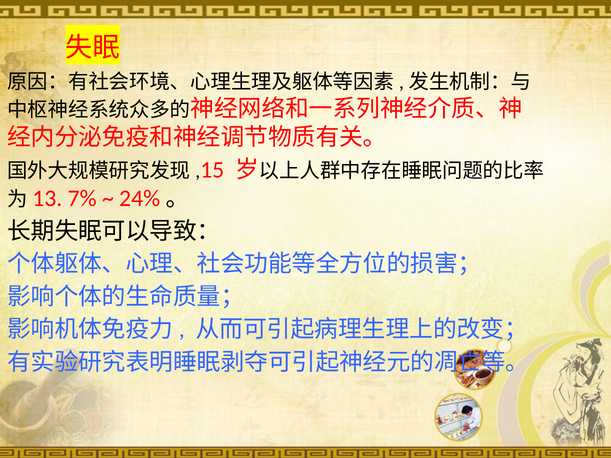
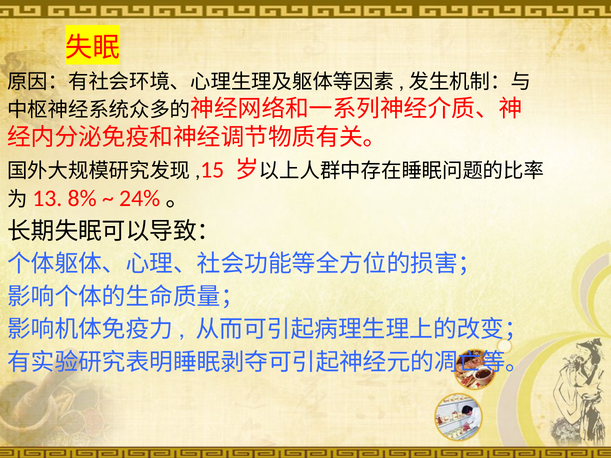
7%: 7% -> 8% (82, 199)
